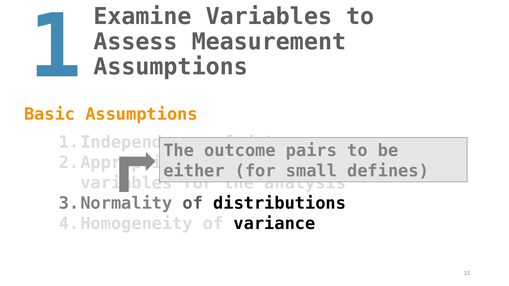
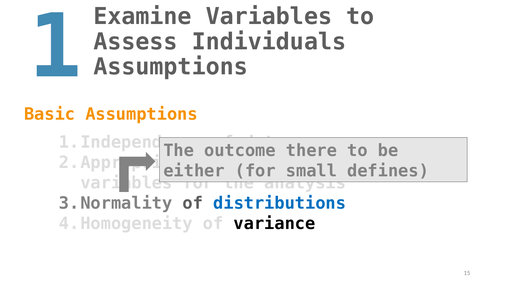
Assess Measurement: Measurement -> Individuals (269, 42)
pairs: pairs -> there (311, 151)
distributions colour: black -> blue (280, 204)
